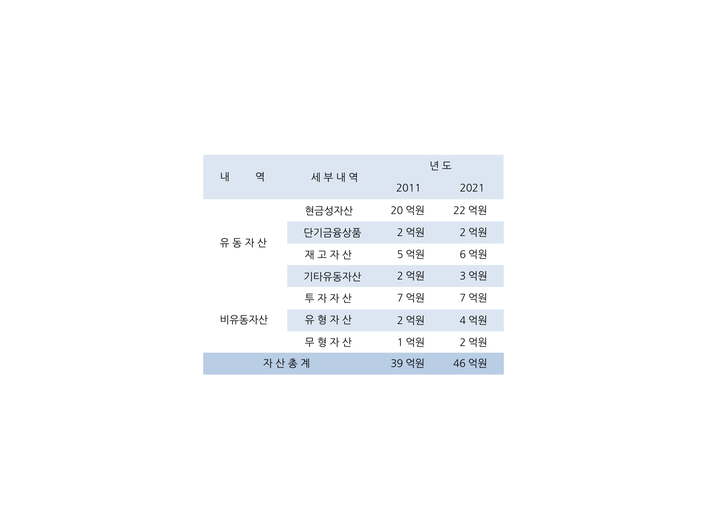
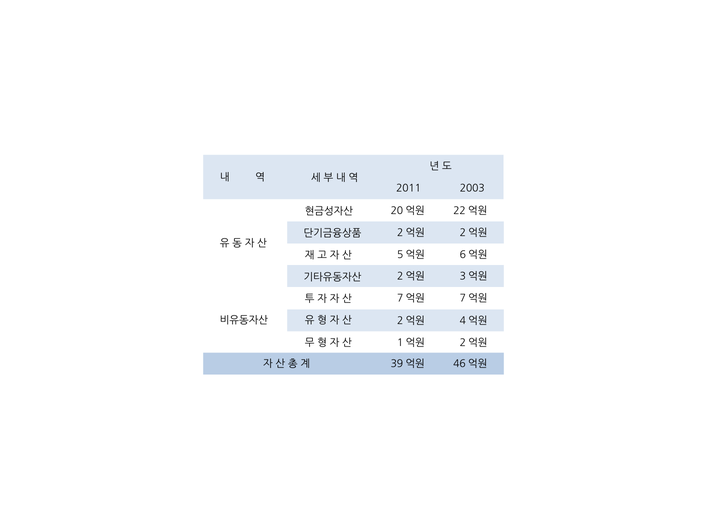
2021: 2021 -> 2003 (472, 188)
